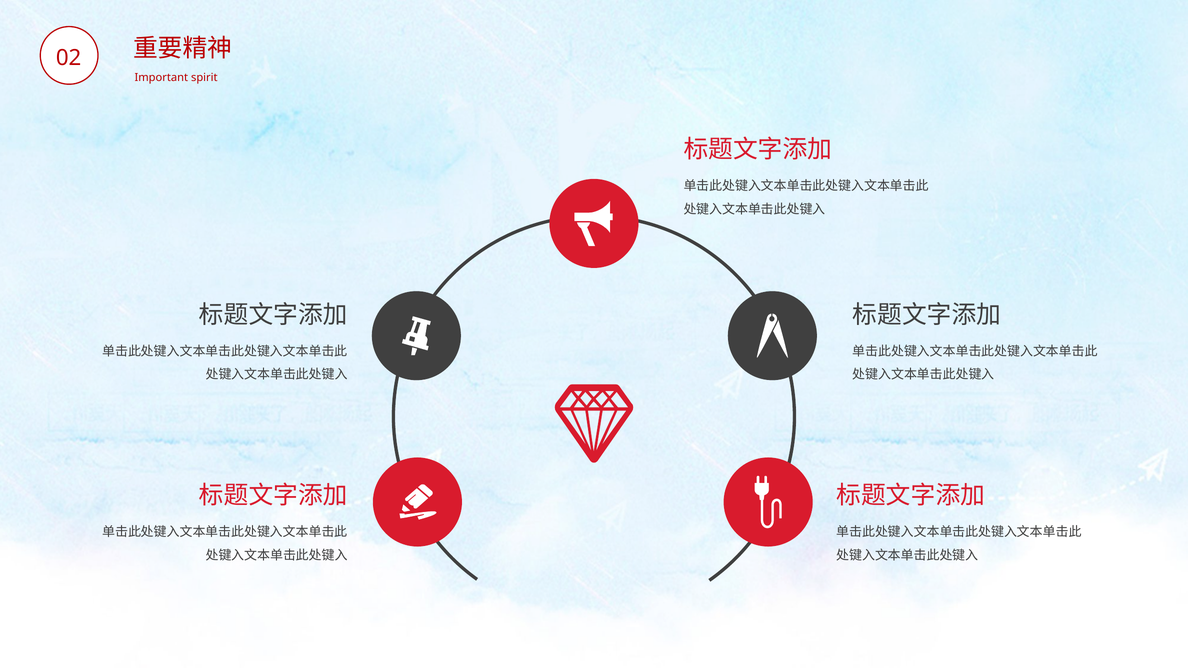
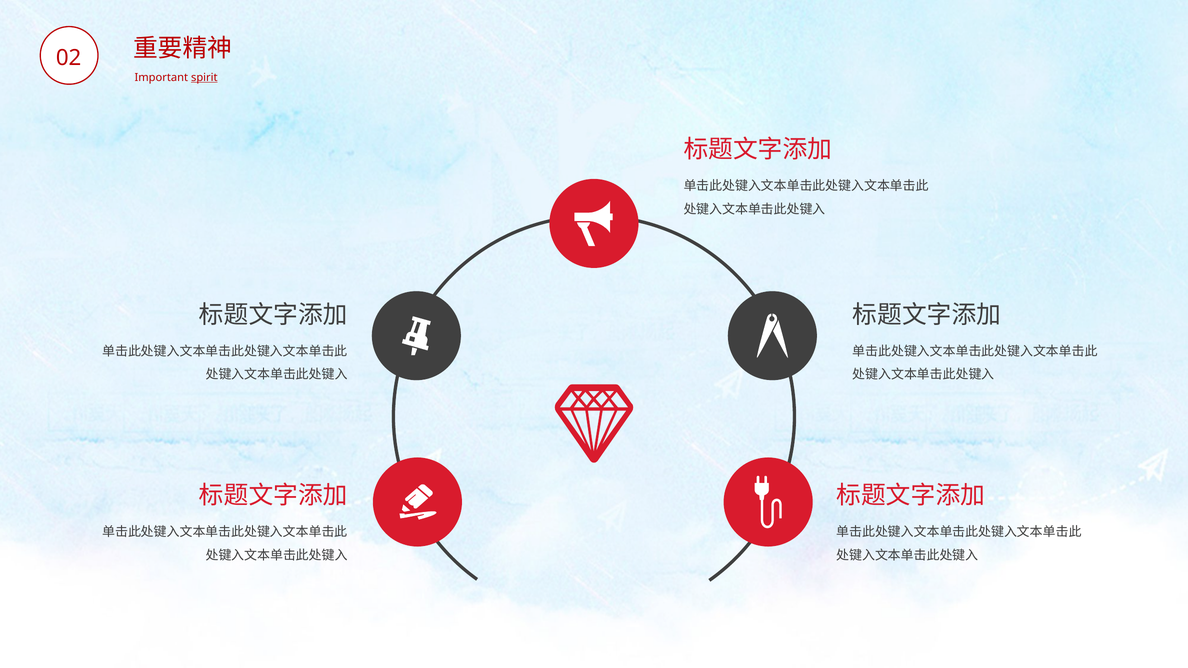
spirit underline: none -> present (204, 77)
